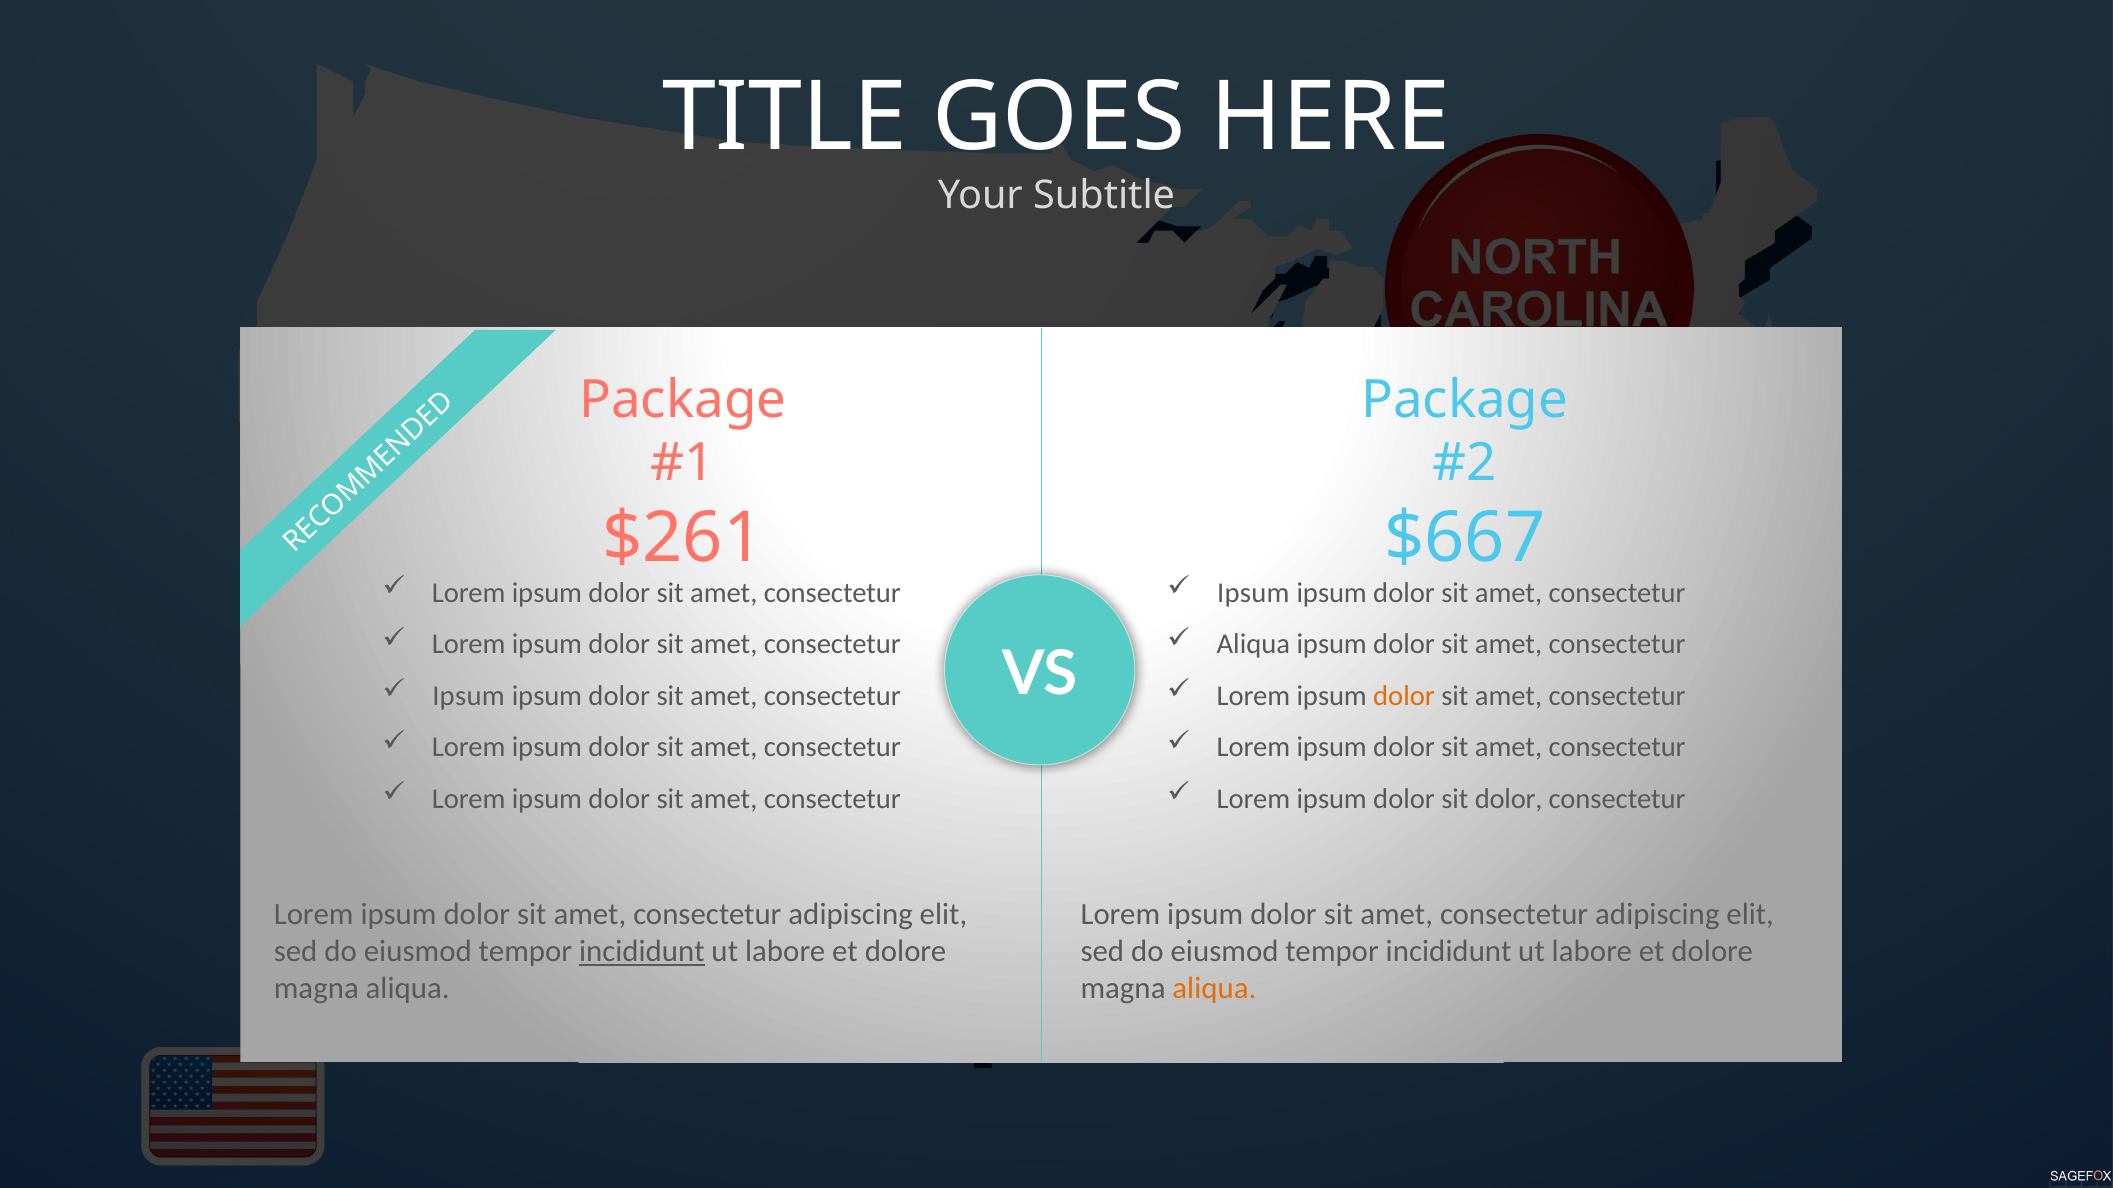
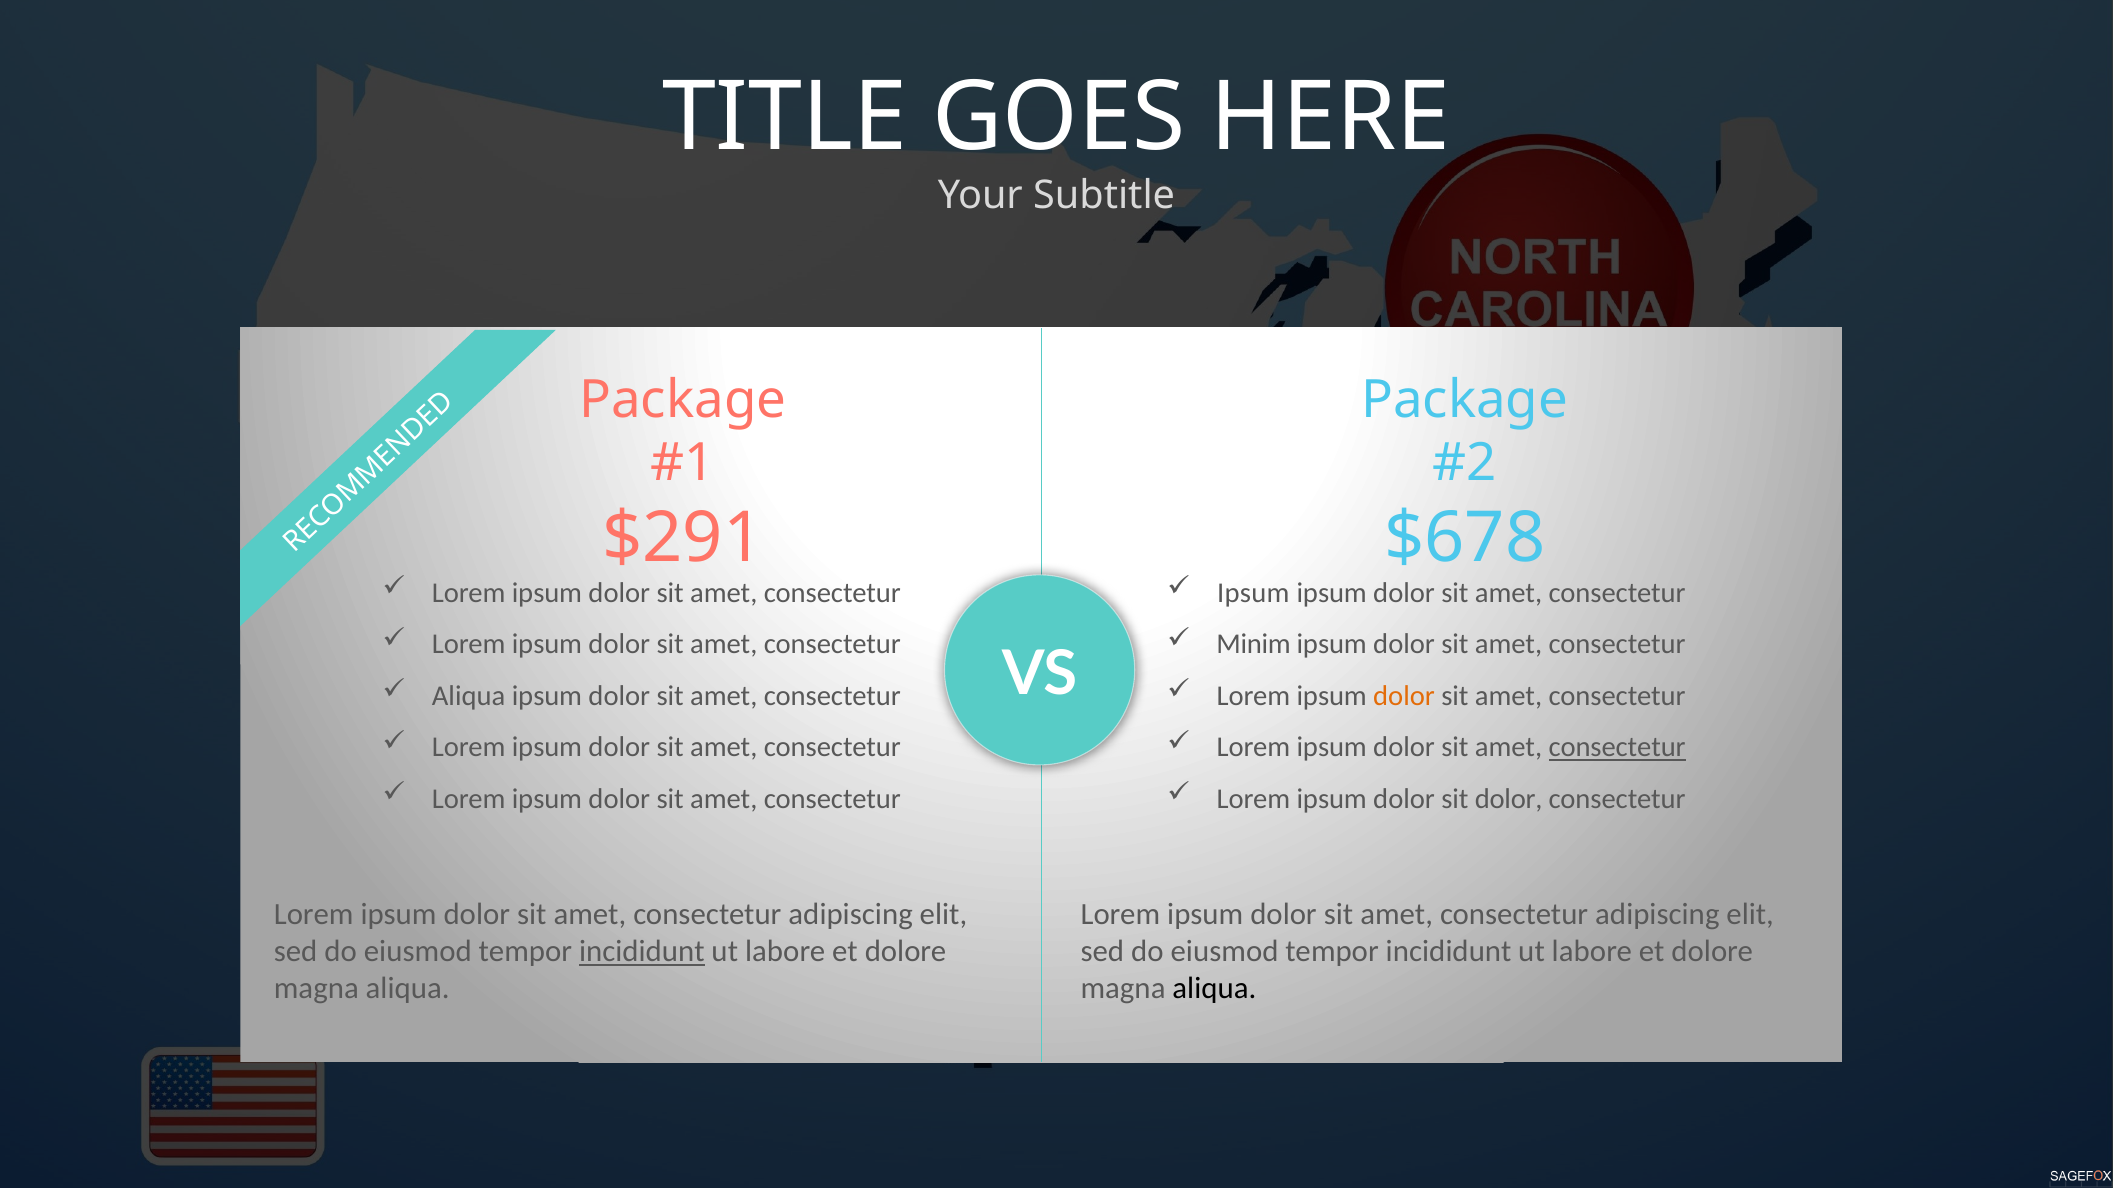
$261: $261 -> $291 (683, 539)
$667: $667 -> $678 (1465, 539)
Aliqua: Aliqua -> Minim (1254, 645)
Ipsum: Ipsum -> Aliqua (469, 696)
consectetur underline: none -> present (1617, 748)
aliqua colour: orange -> black (1214, 989)
